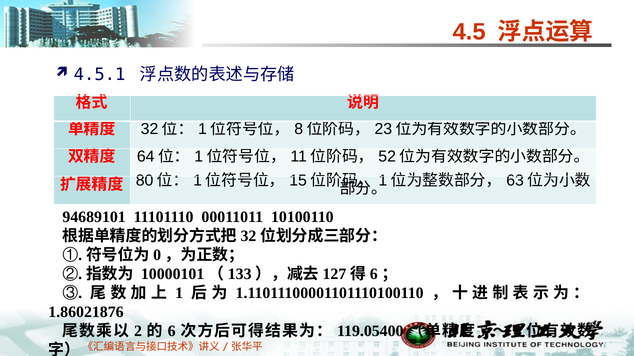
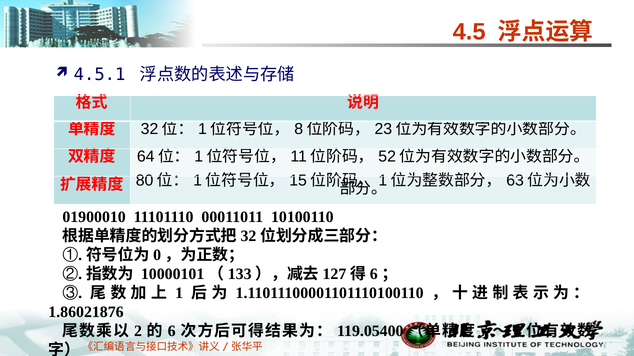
94689101: 94689101 -> 01900010 (94, 217)
